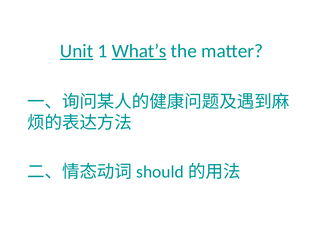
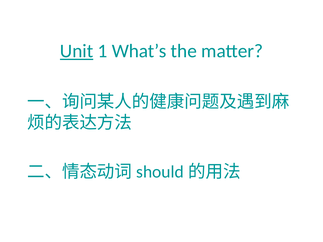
What’s underline: present -> none (139, 51)
